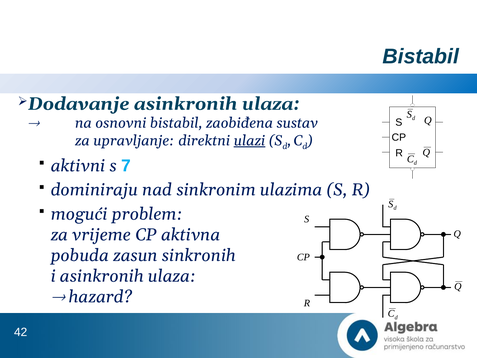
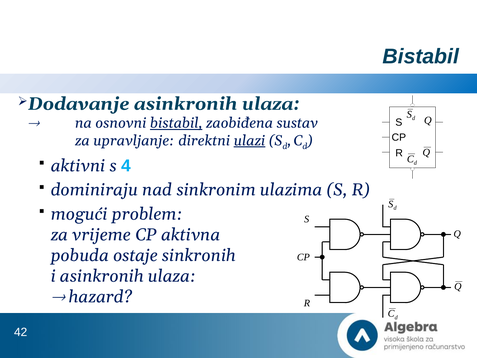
bistabil underline: none -> present (176, 123)
7: 7 -> 4 (126, 166)
zasun: zasun -> ostaje (136, 255)
